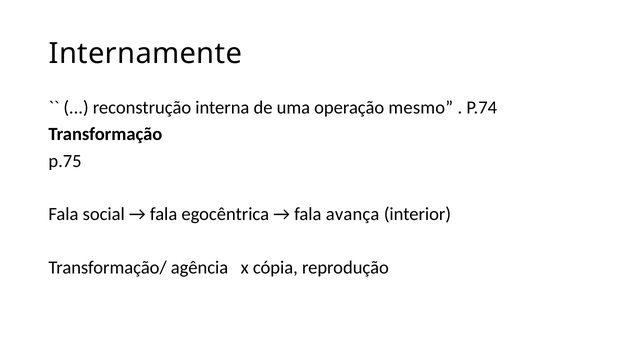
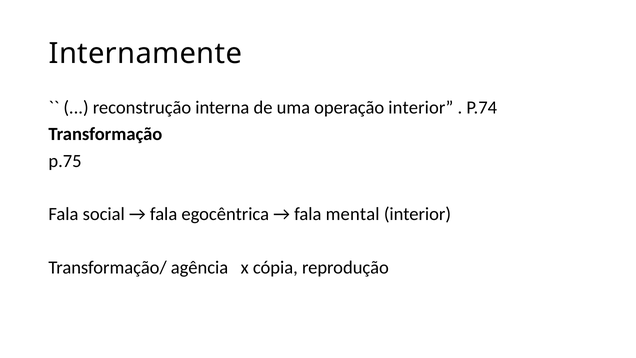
operação mesmo: mesmo -> interior (421, 108)
avança: avança -> mental (353, 214)
